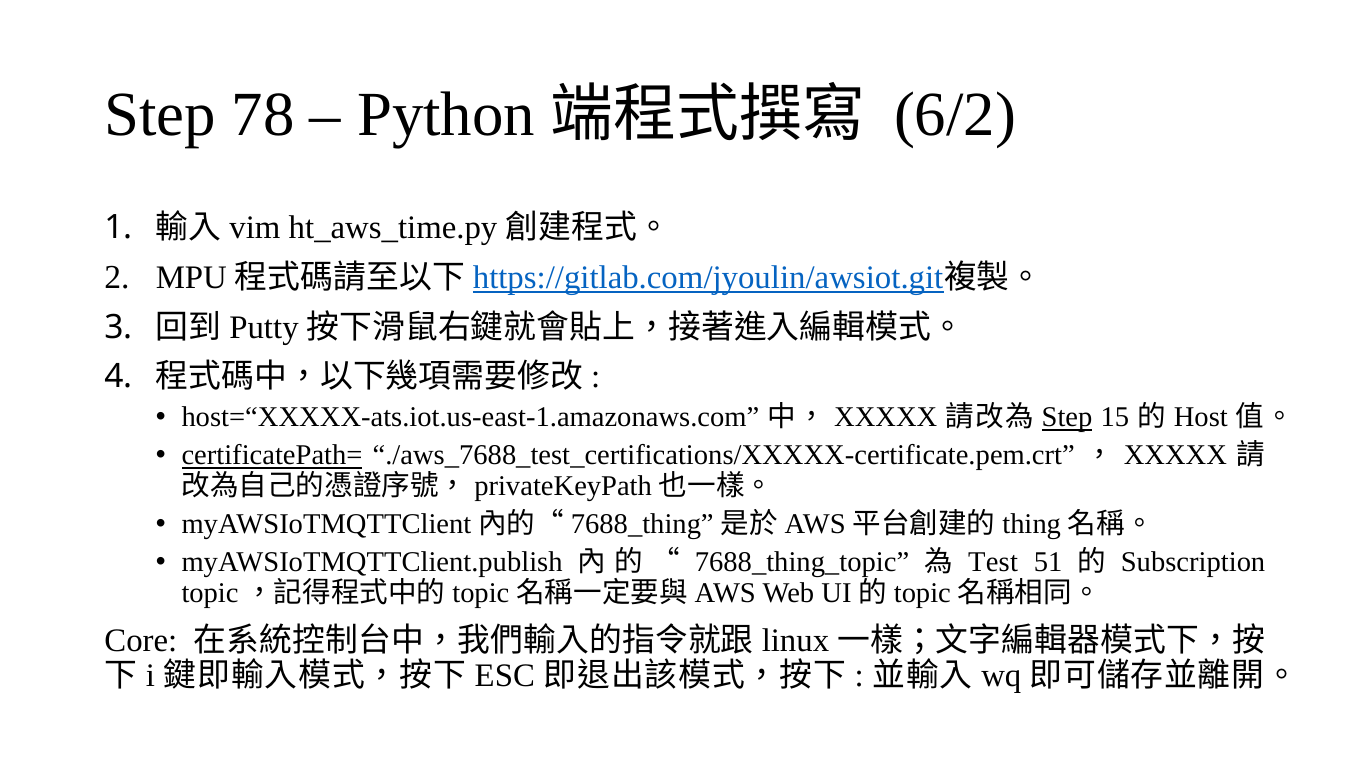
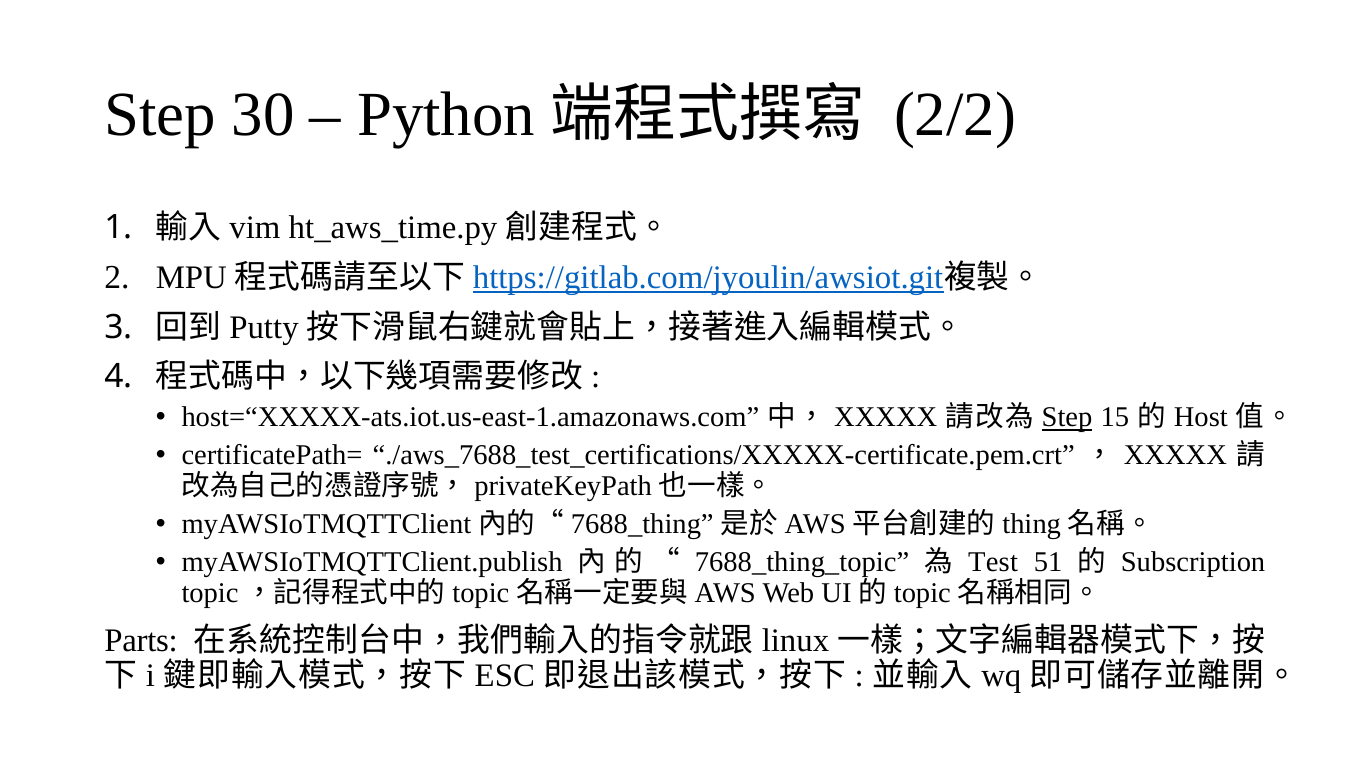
78: 78 -> 30 (263, 115)
6/2: 6/2 -> 2/2 (955, 115)
certificatePath= underline: present -> none (272, 455)
Core: Core -> Parts (141, 640)
